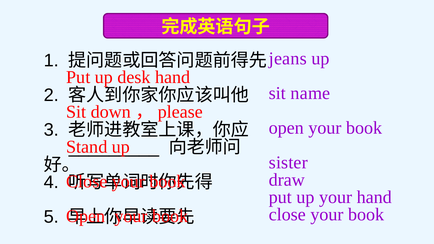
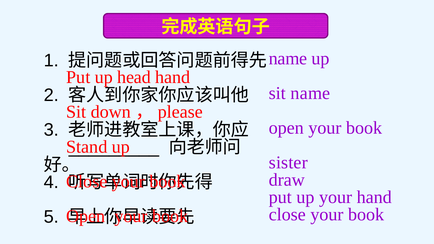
jeans: jeans -> name (288, 58)
desk: desk -> head (134, 77)
